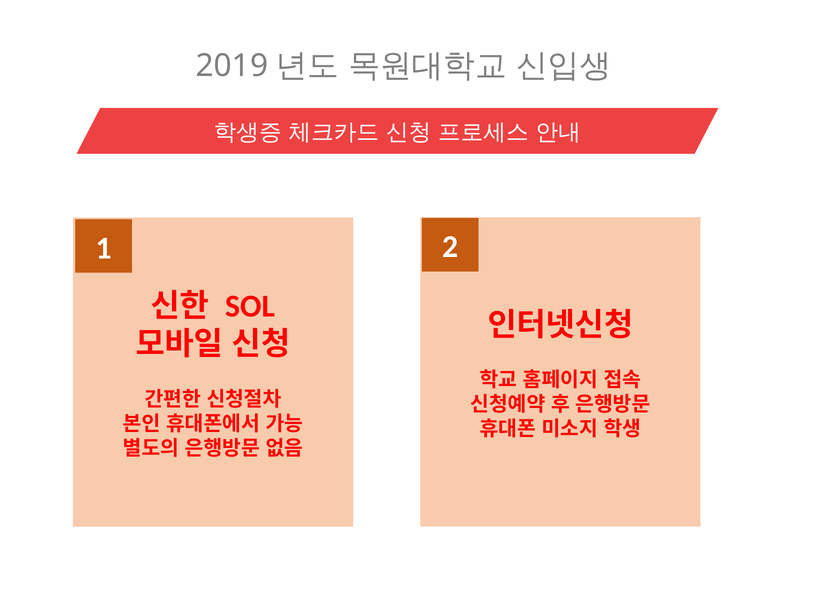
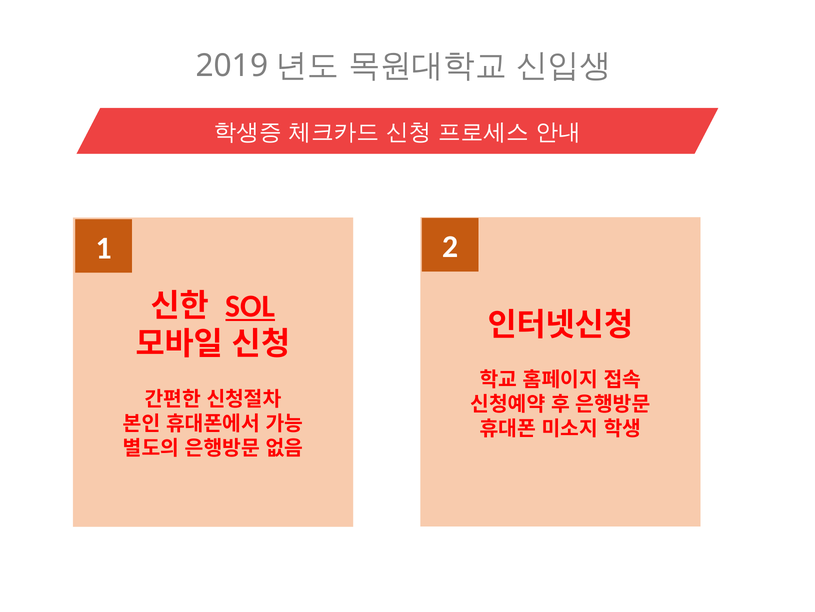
SOL underline: none -> present (250, 306)
